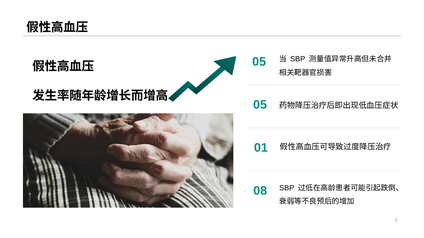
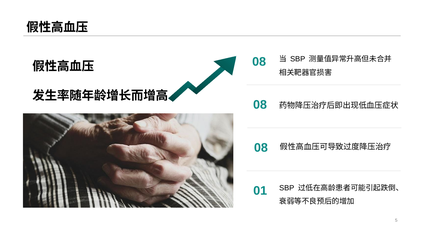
5: 5 -> 8 (263, 62)
5: 5 -> 8 (263, 105)
1: 1 -> 8 (264, 148)
8: 8 -> 1 (264, 191)
